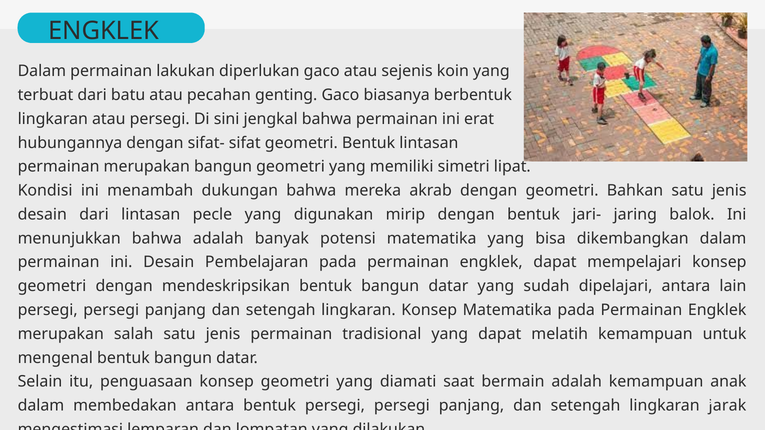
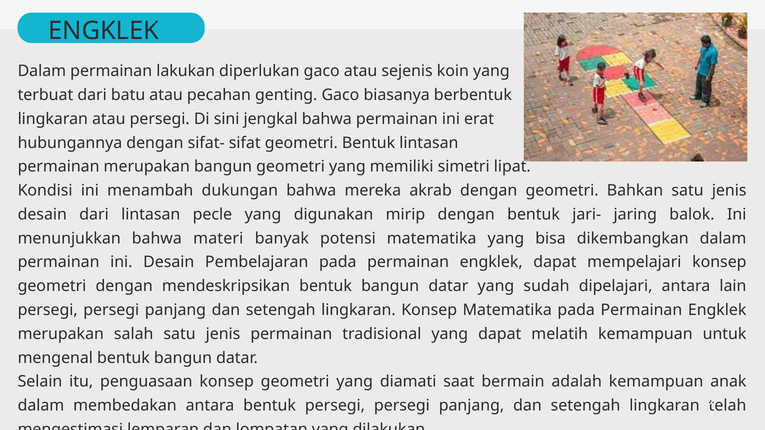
bahwa adalah: adalah -> materi (218, 239)
jarak: jarak -> telah (727, 406)
